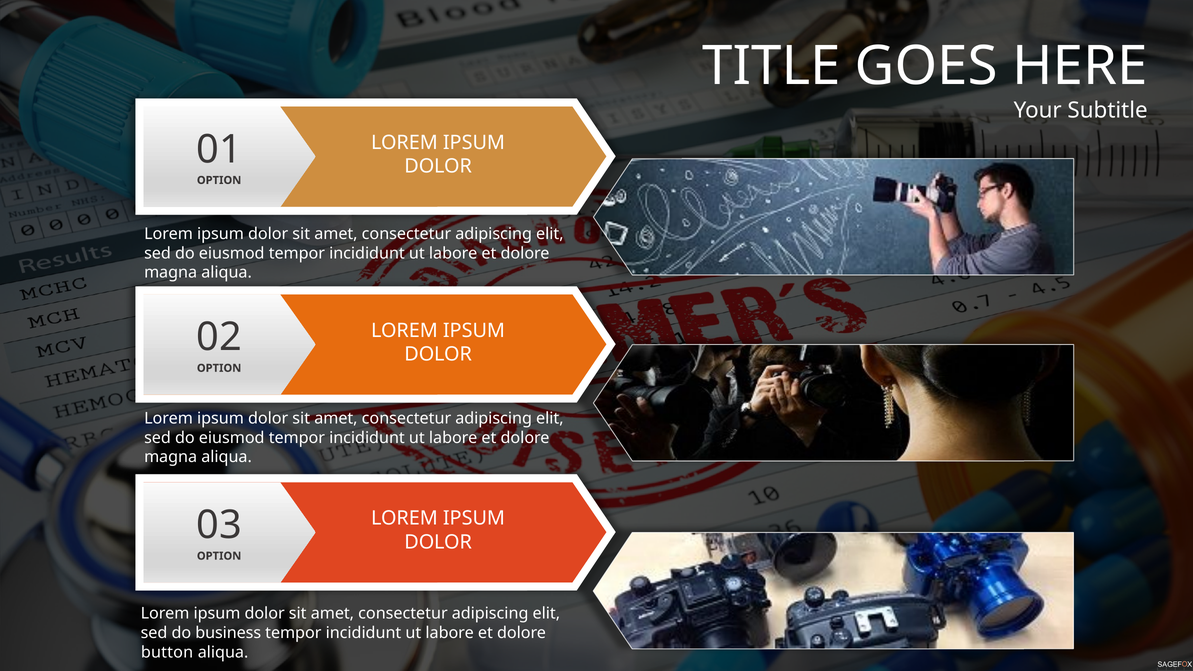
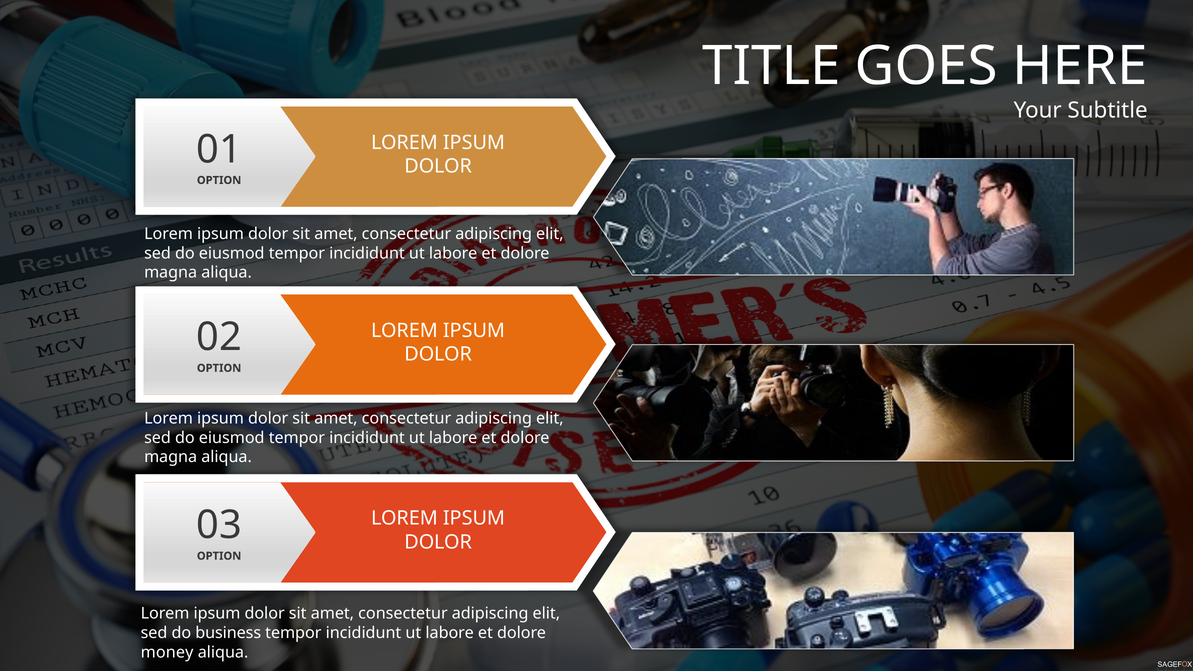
button: button -> money (167, 652)
